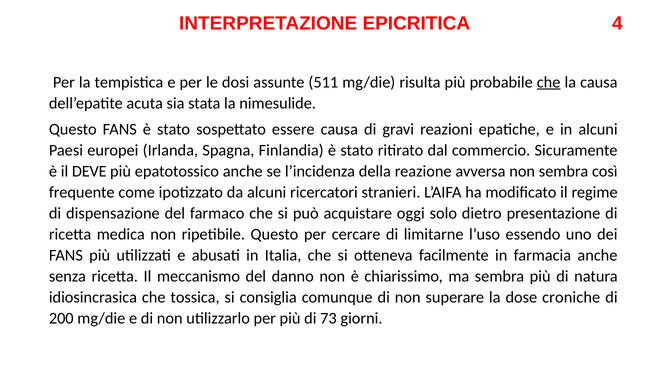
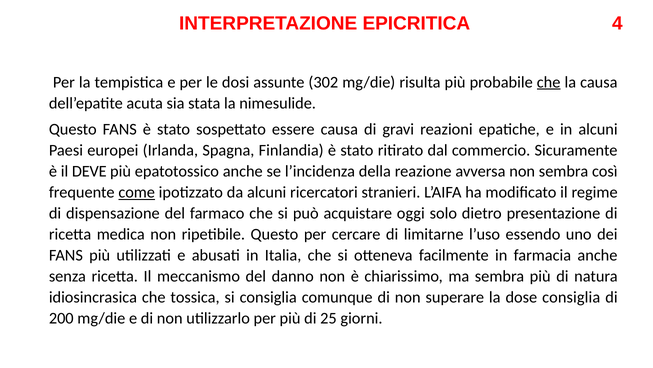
511: 511 -> 302 (323, 82)
come underline: none -> present (137, 192)
dose croniche: croniche -> consiglia (571, 297)
73: 73 -> 25 (328, 318)
